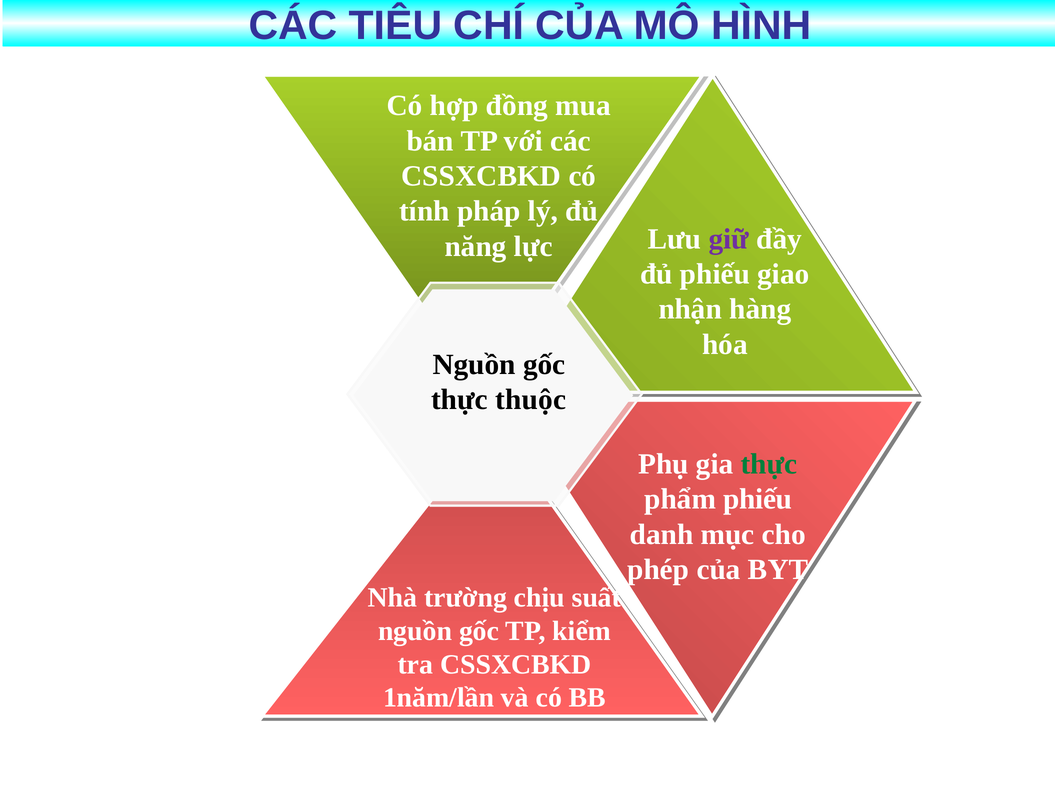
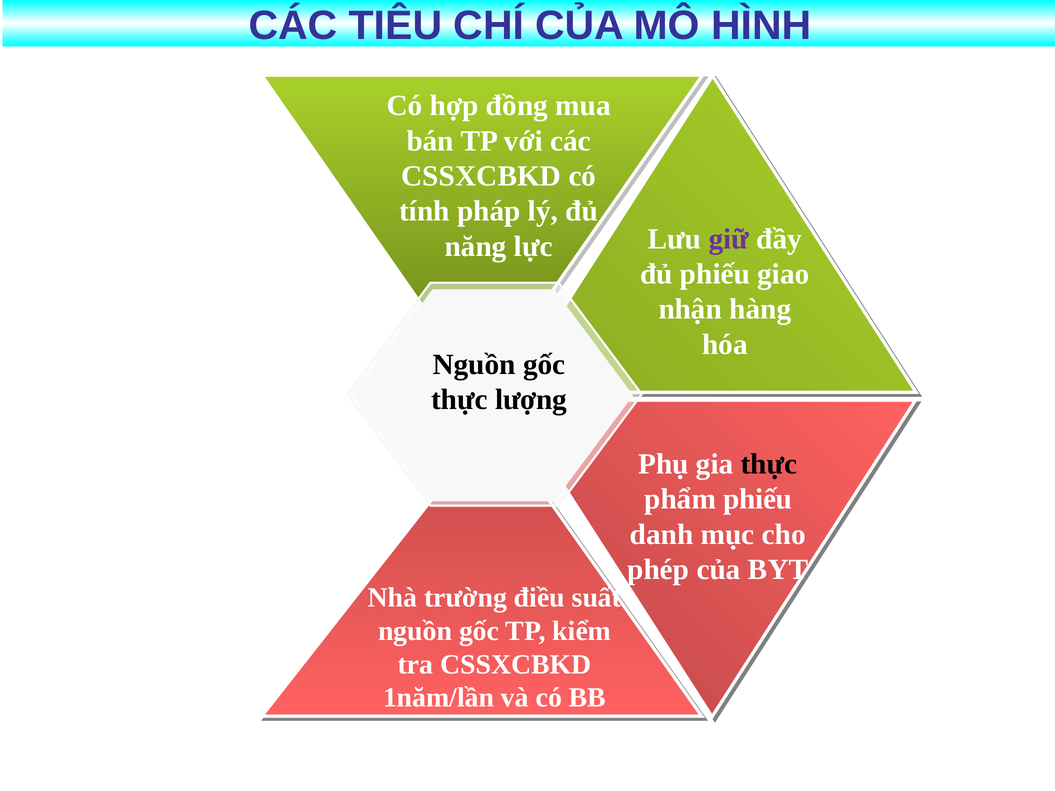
thuộc: thuộc -> lượng (531, 400)
thực colour: green -> black (769, 464)
chịu: chịu -> điều (539, 598)
